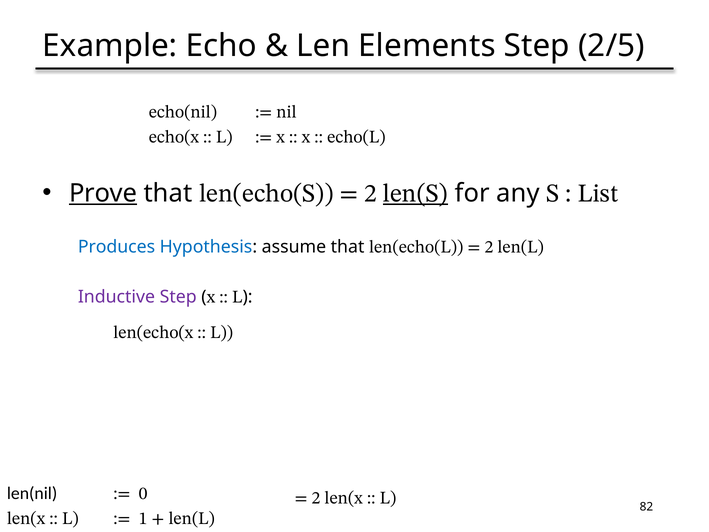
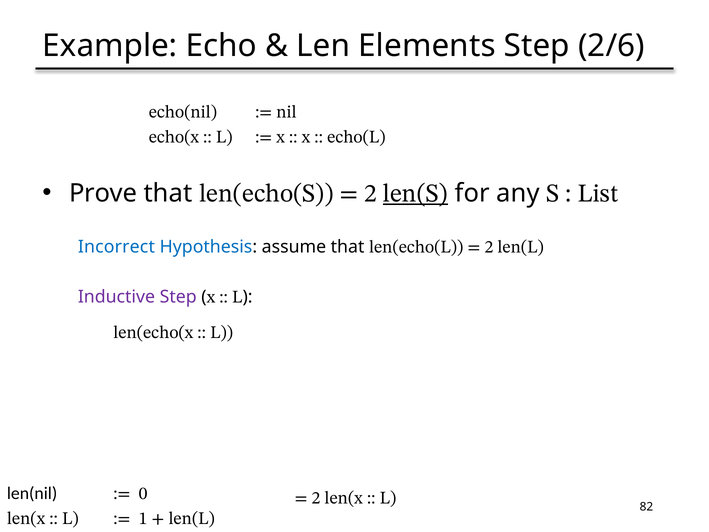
2/5: 2/5 -> 2/6 (611, 46)
Prove underline: present -> none (103, 193)
Produces: Produces -> Incorrect (116, 247)
